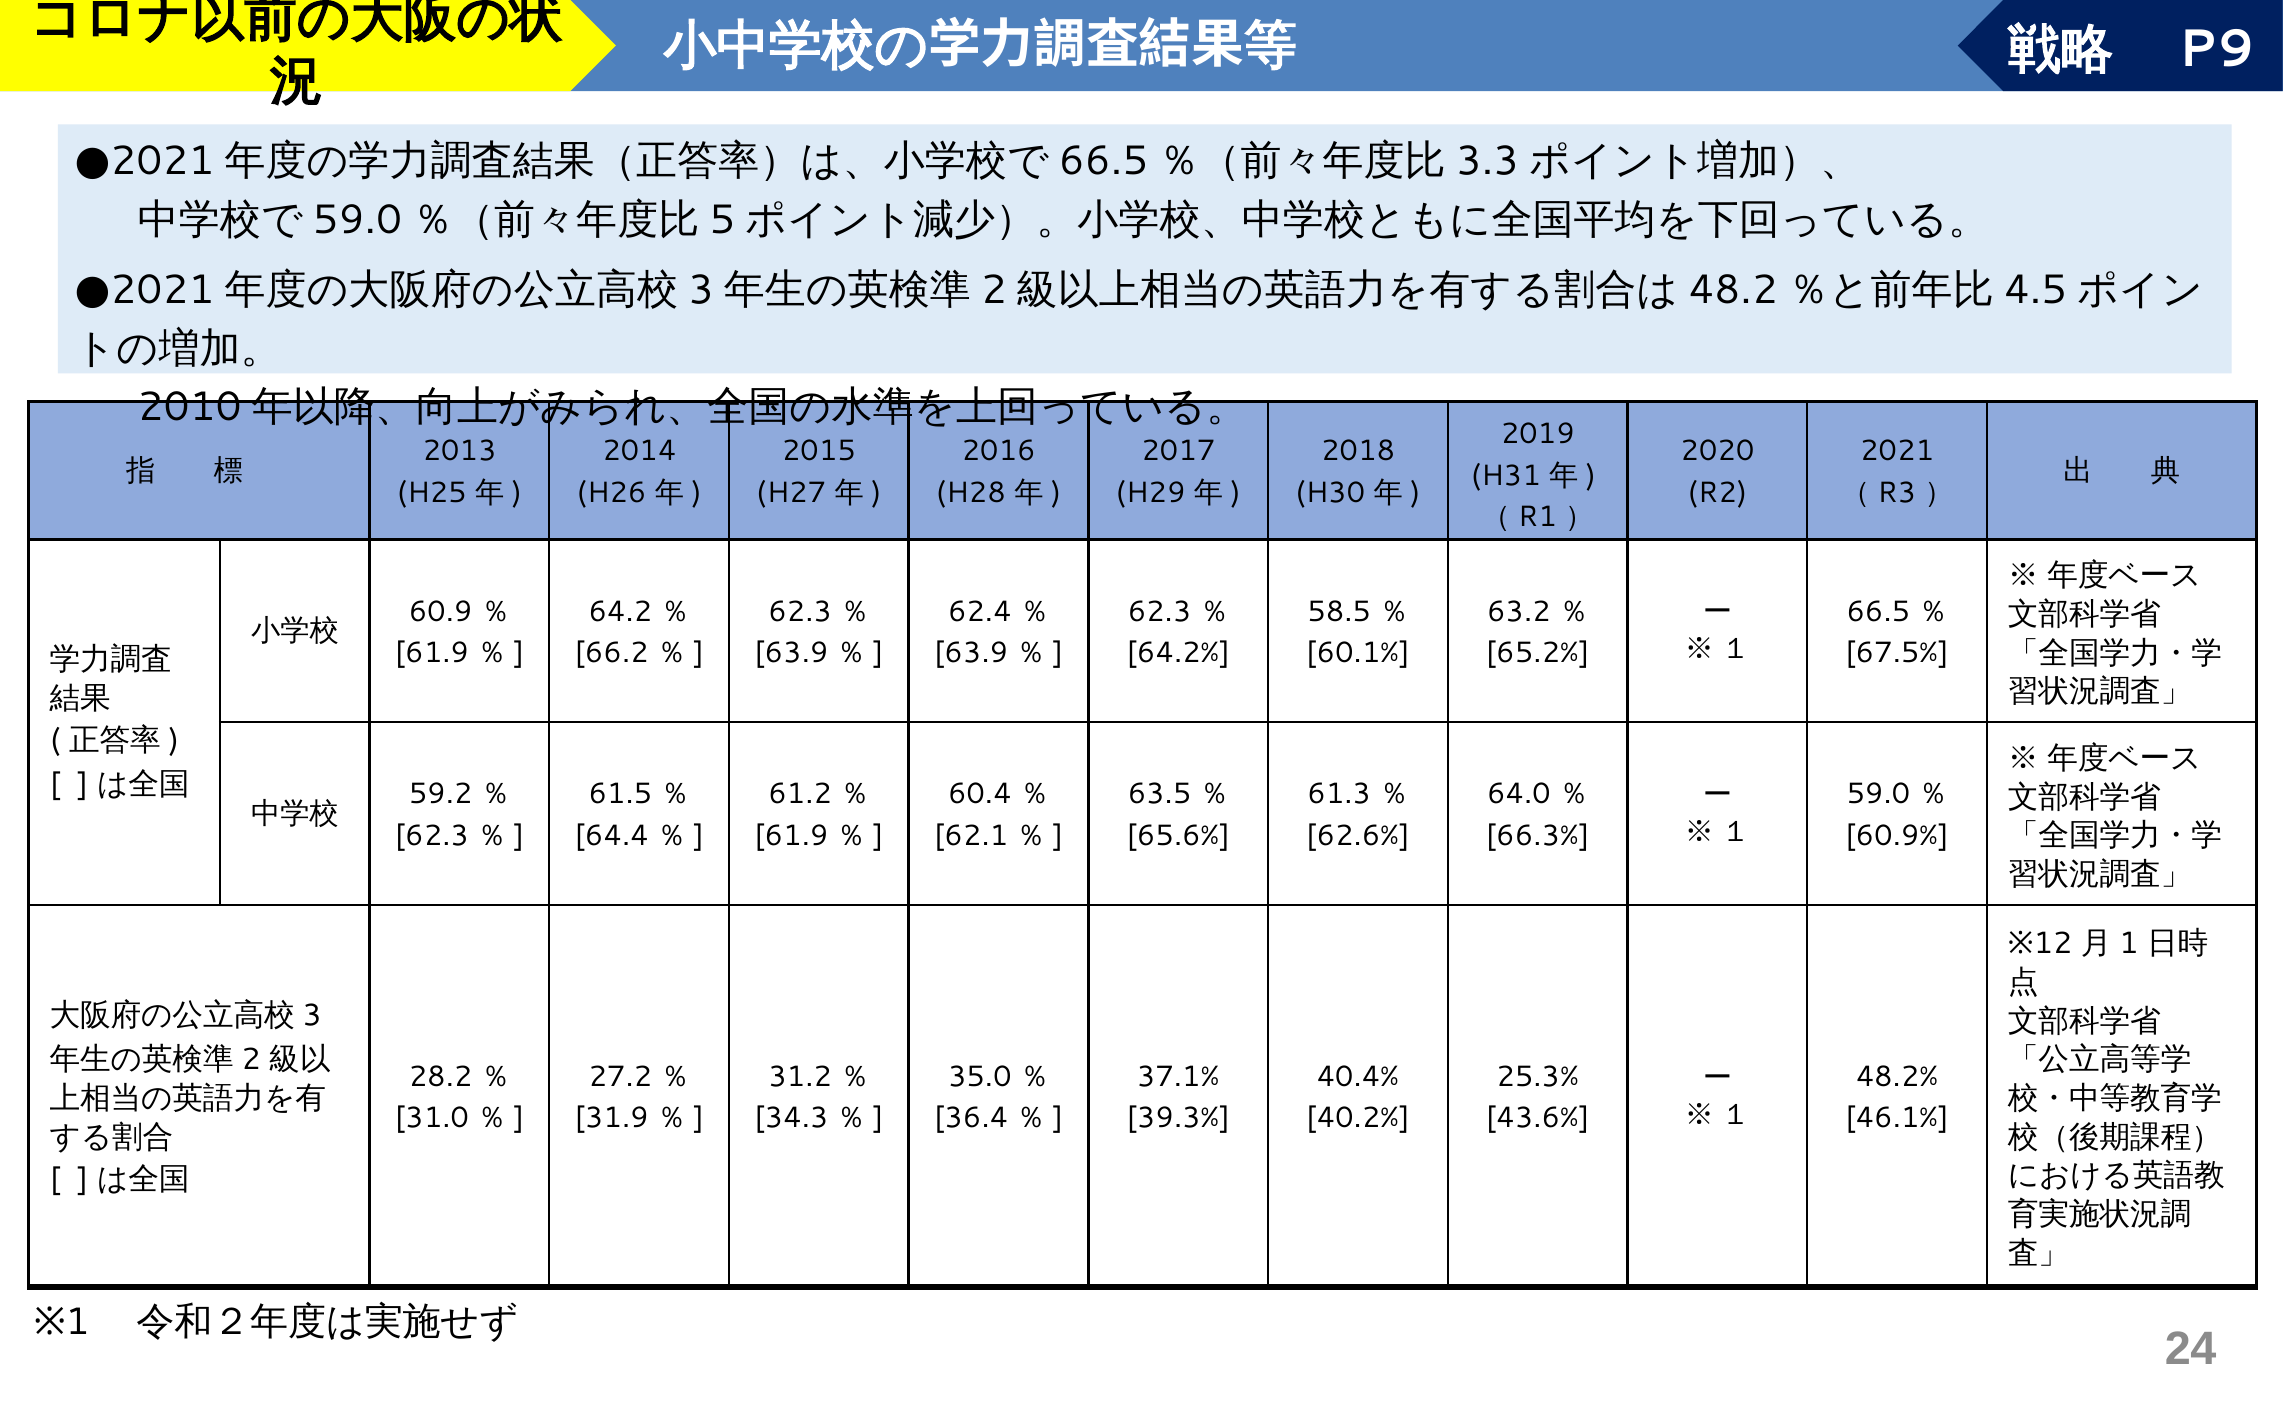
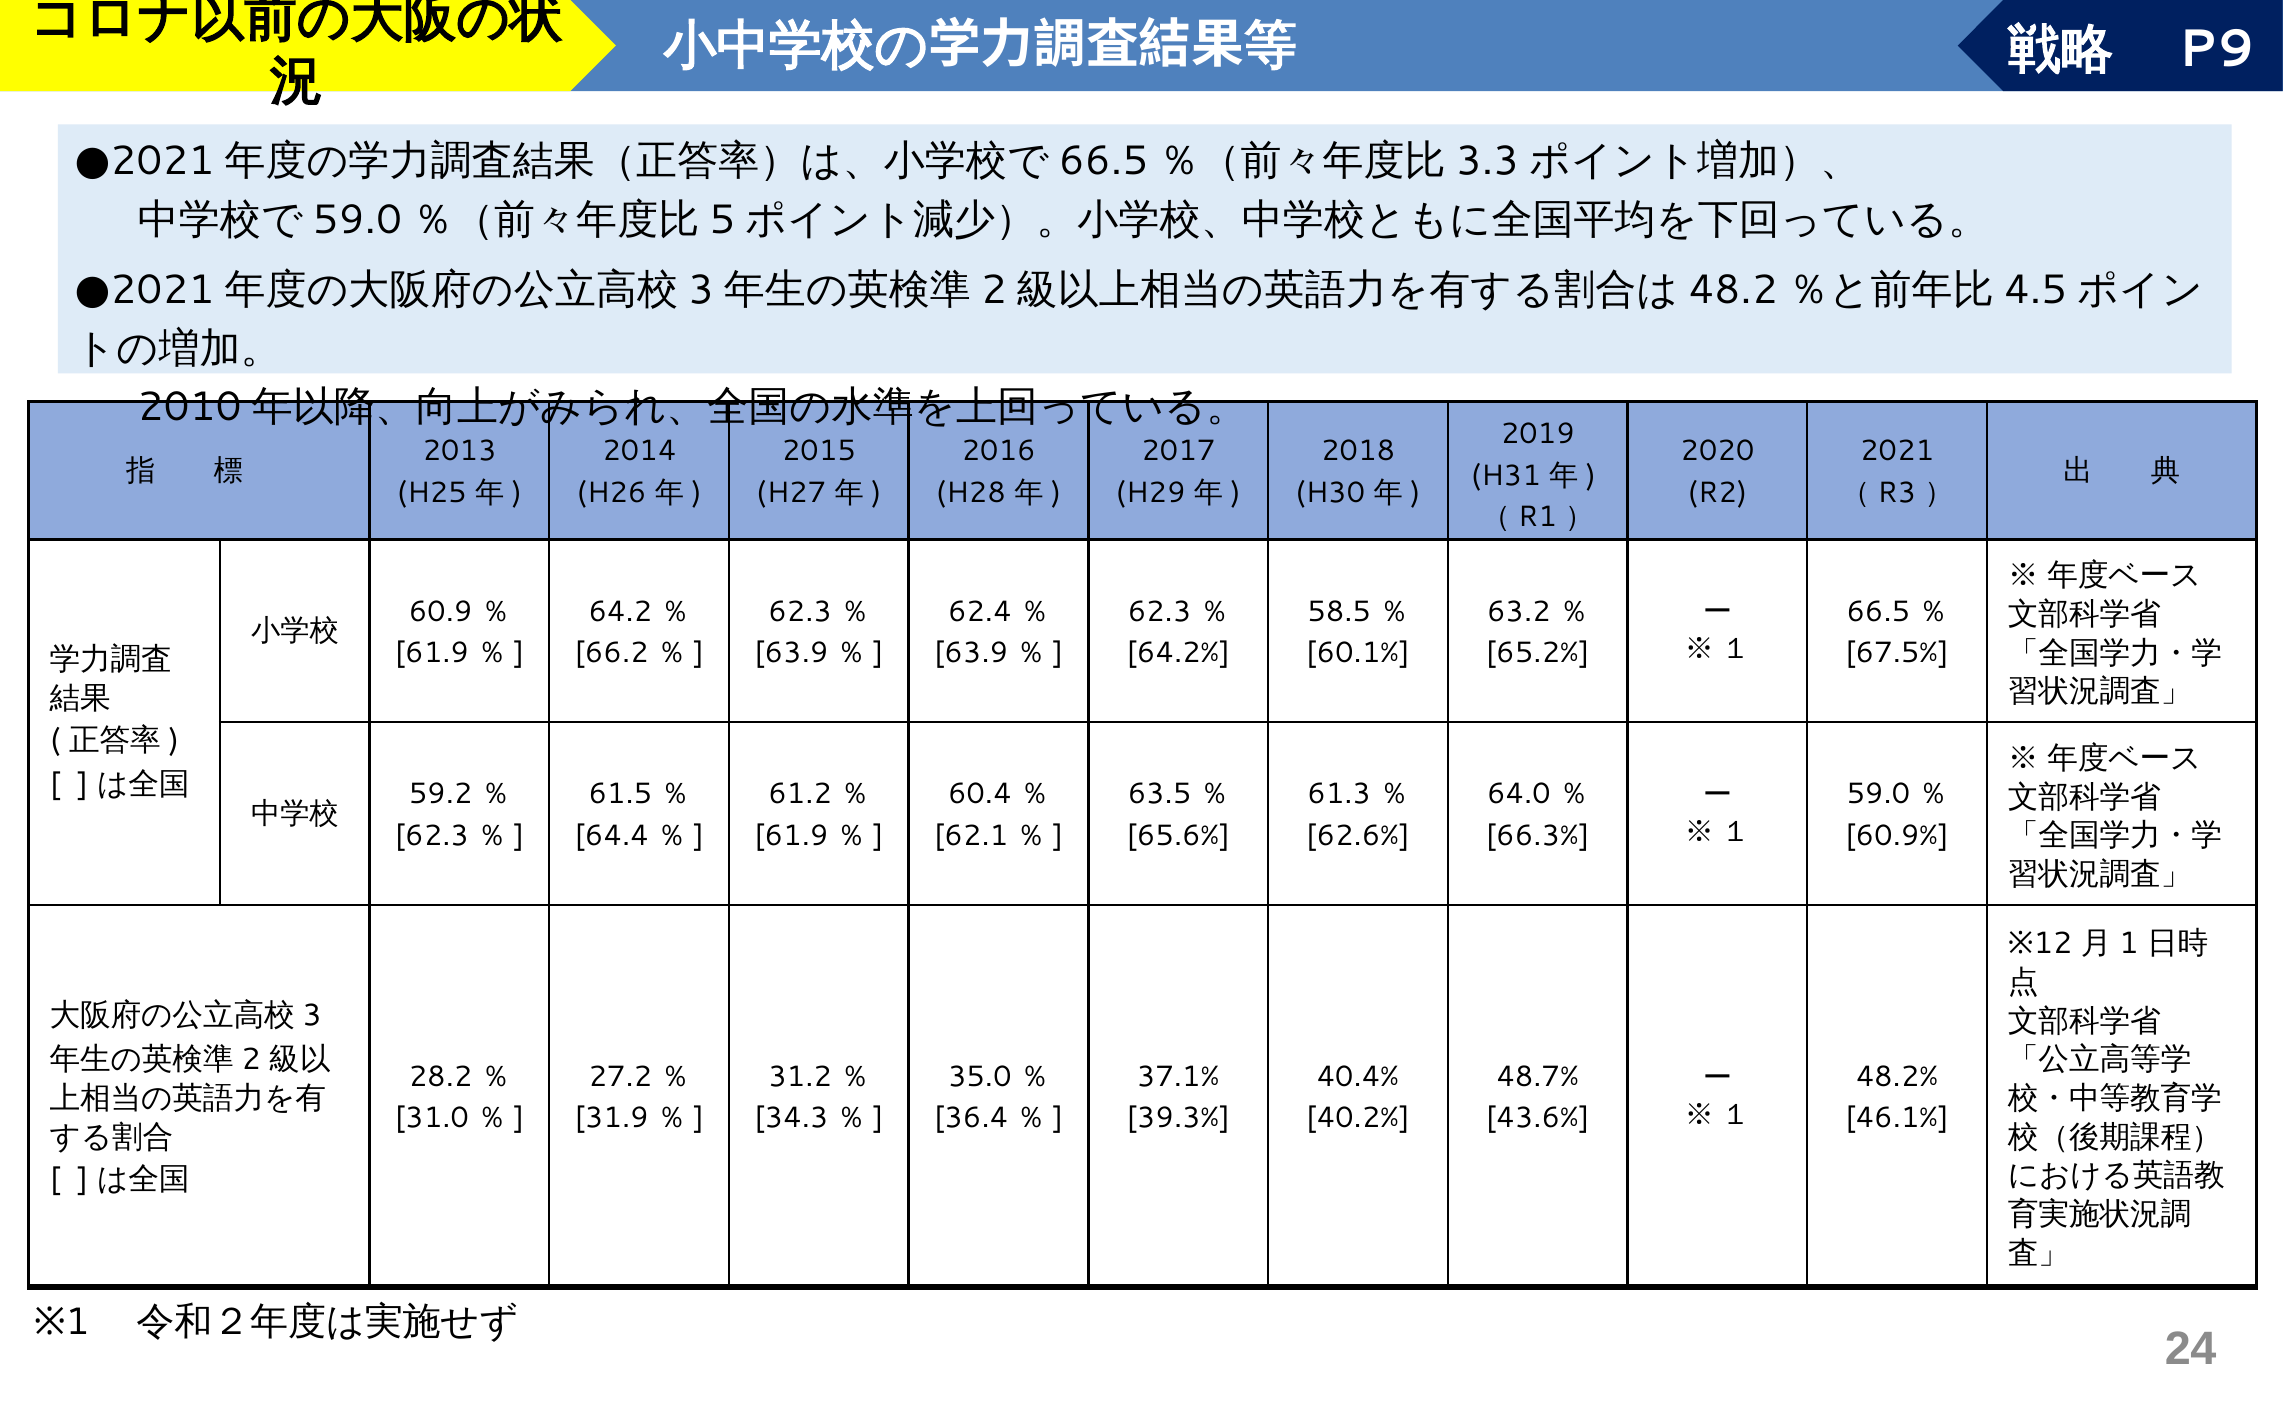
25.3%: 25.3% -> 48.7% (1538, 1076)
